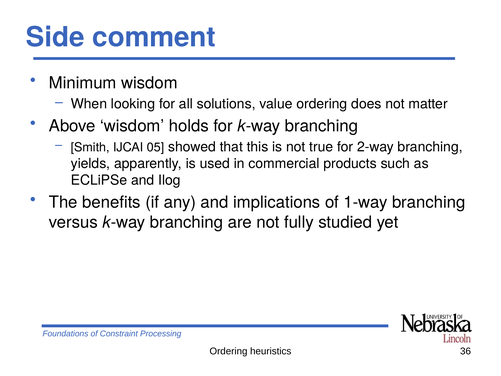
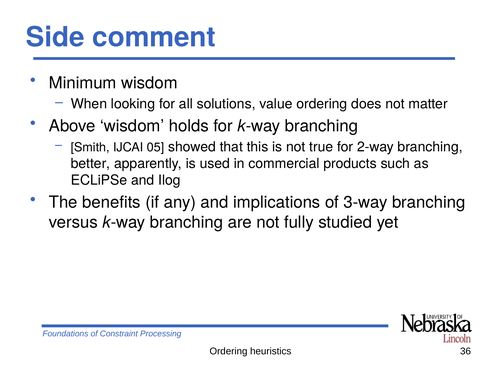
yields: yields -> better (90, 164)
1-way: 1-way -> 3-way (366, 202)
